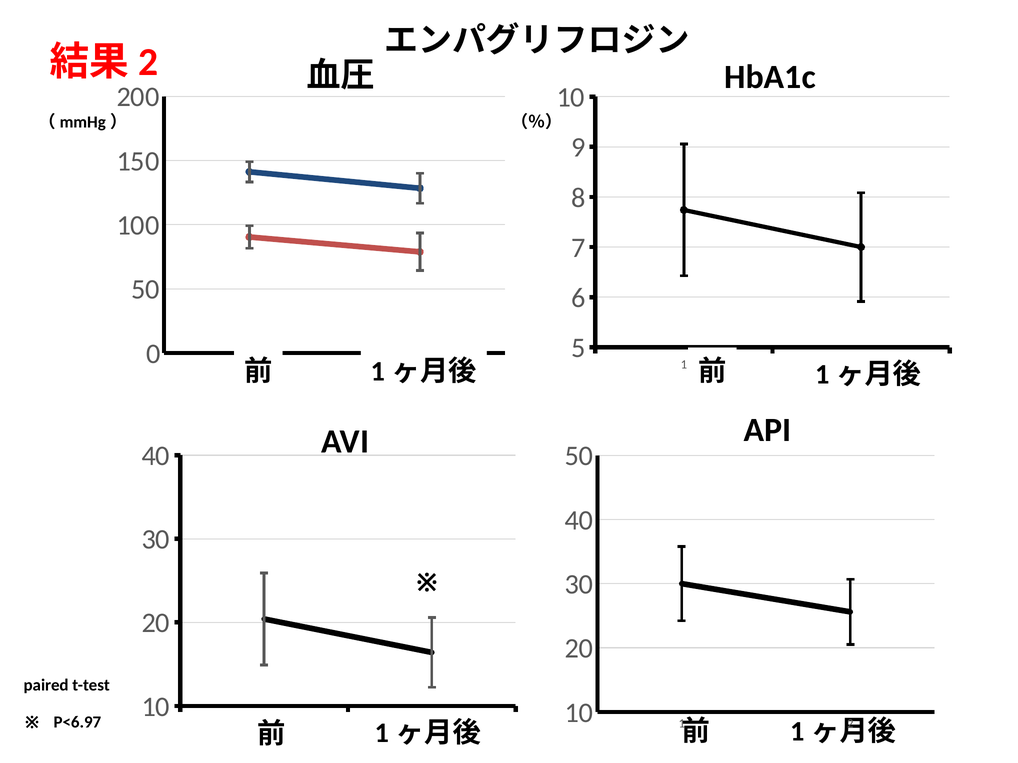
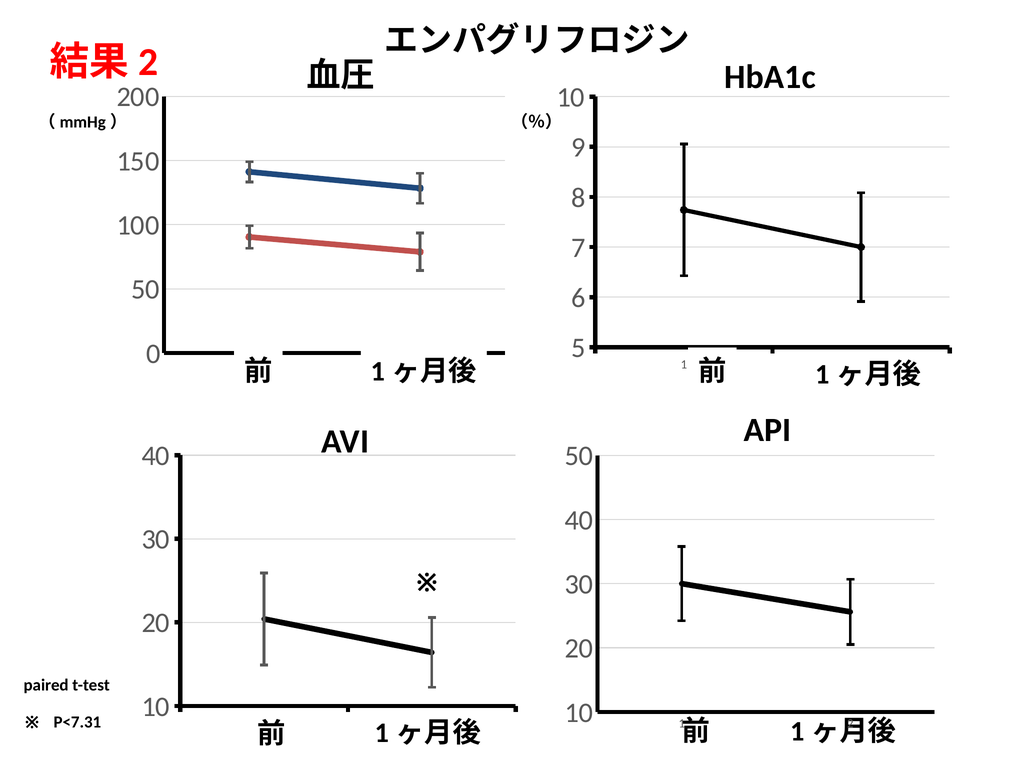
P<6.97: P<6.97 -> P<7.31 (77, 723)
